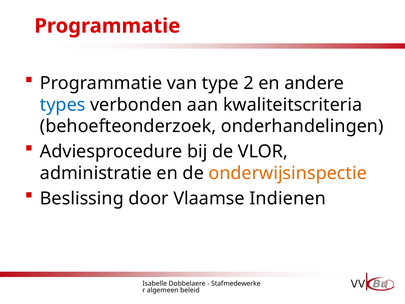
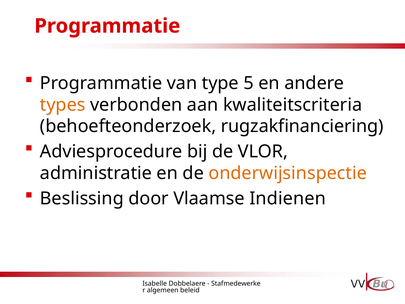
2: 2 -> 5 (249, 83)
types colour: blue -> orange (63, 105)
onderhandelingen: onderhandelingen -> rugzakfinanciering (302, 126)
